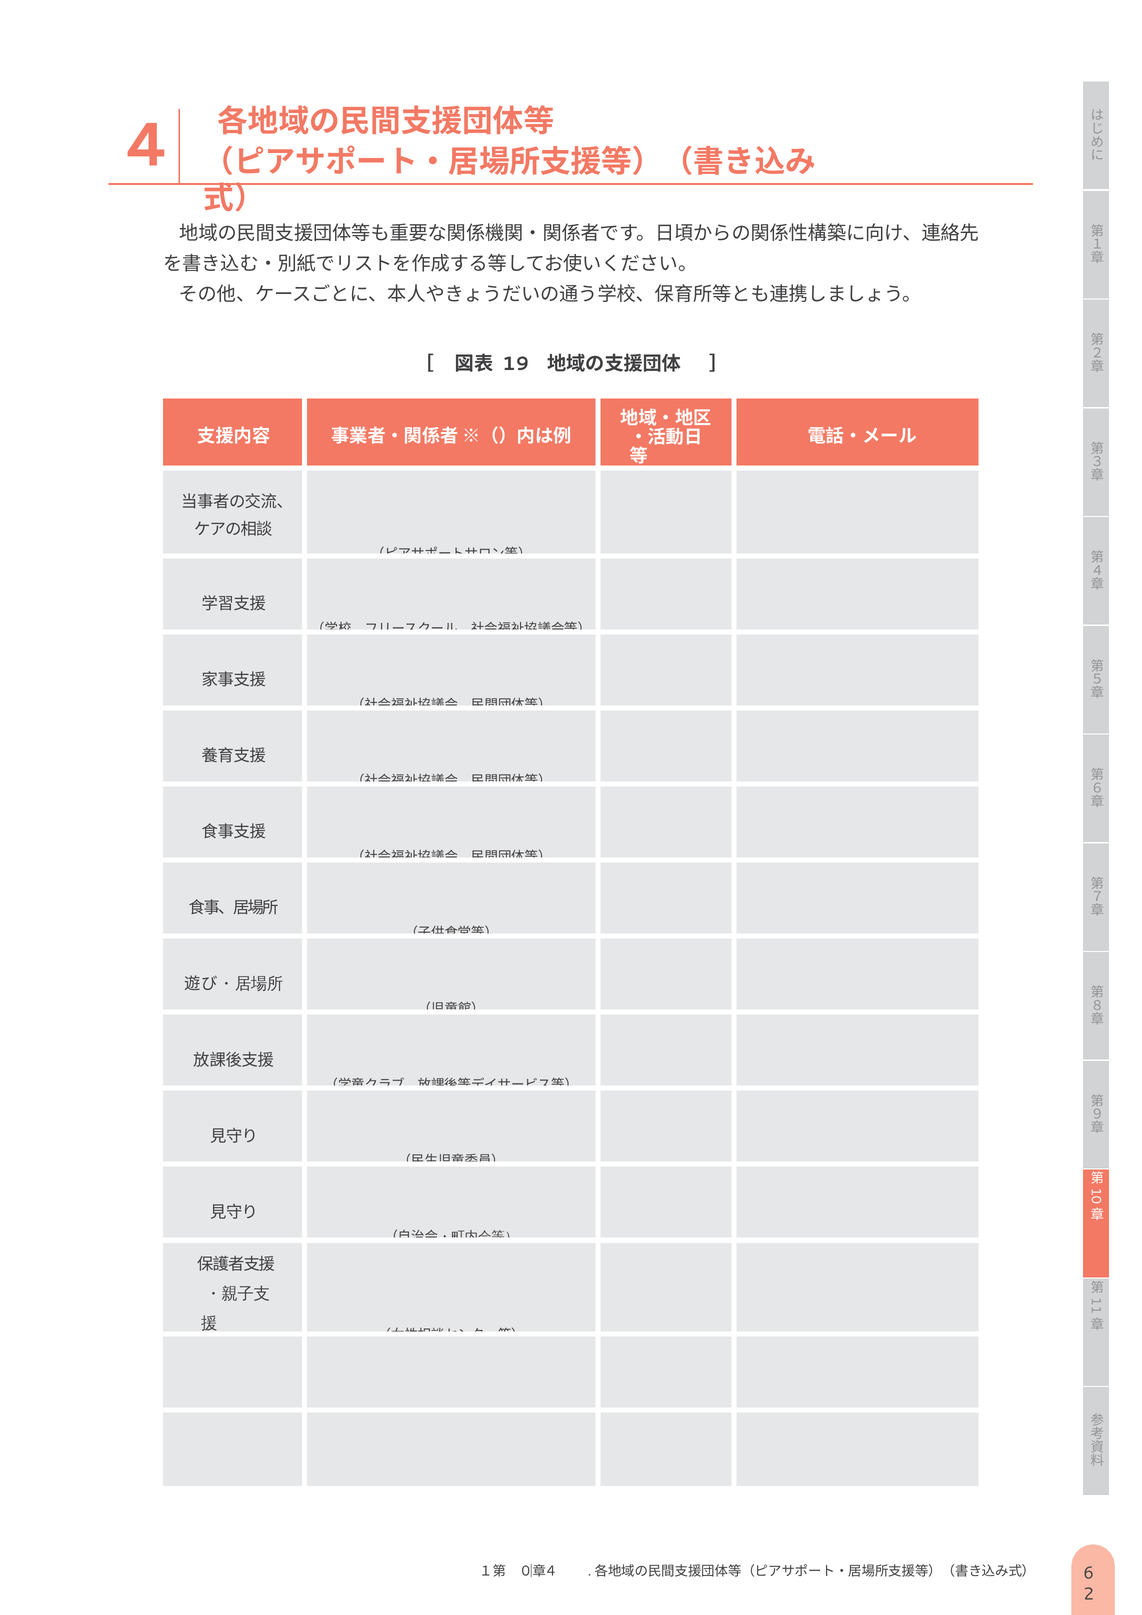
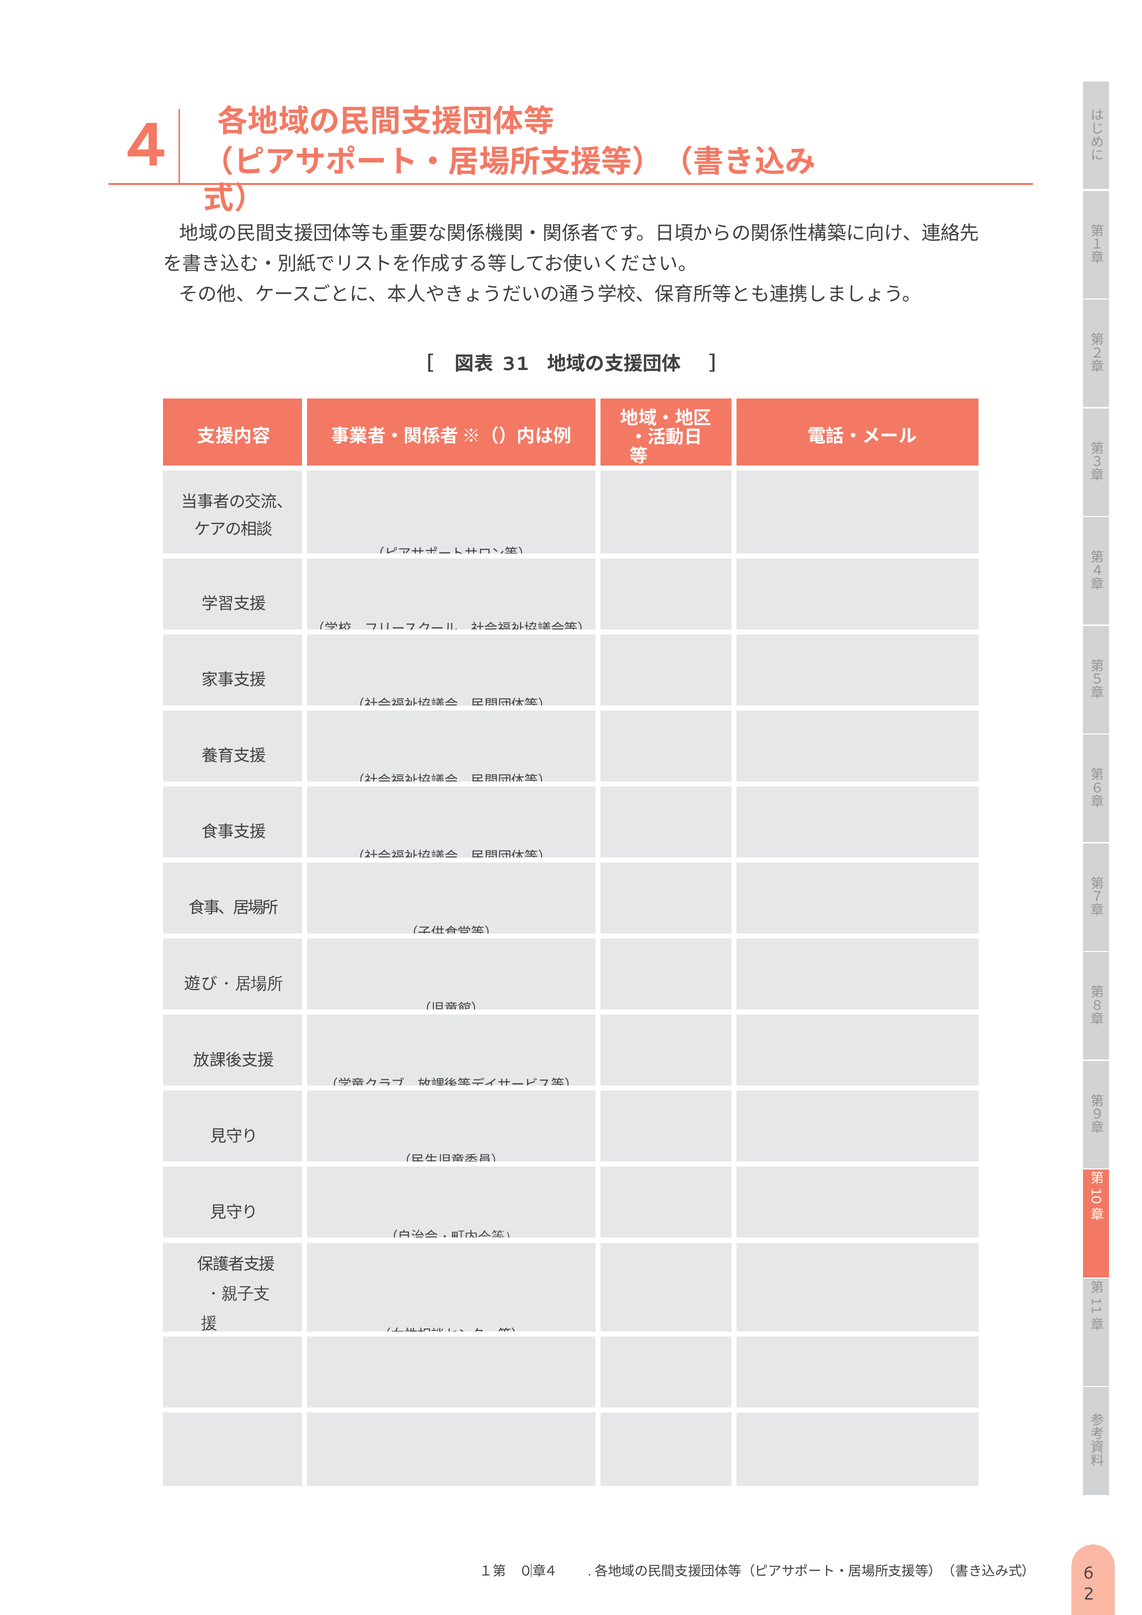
19: 19 -> 31 (516, 364)
